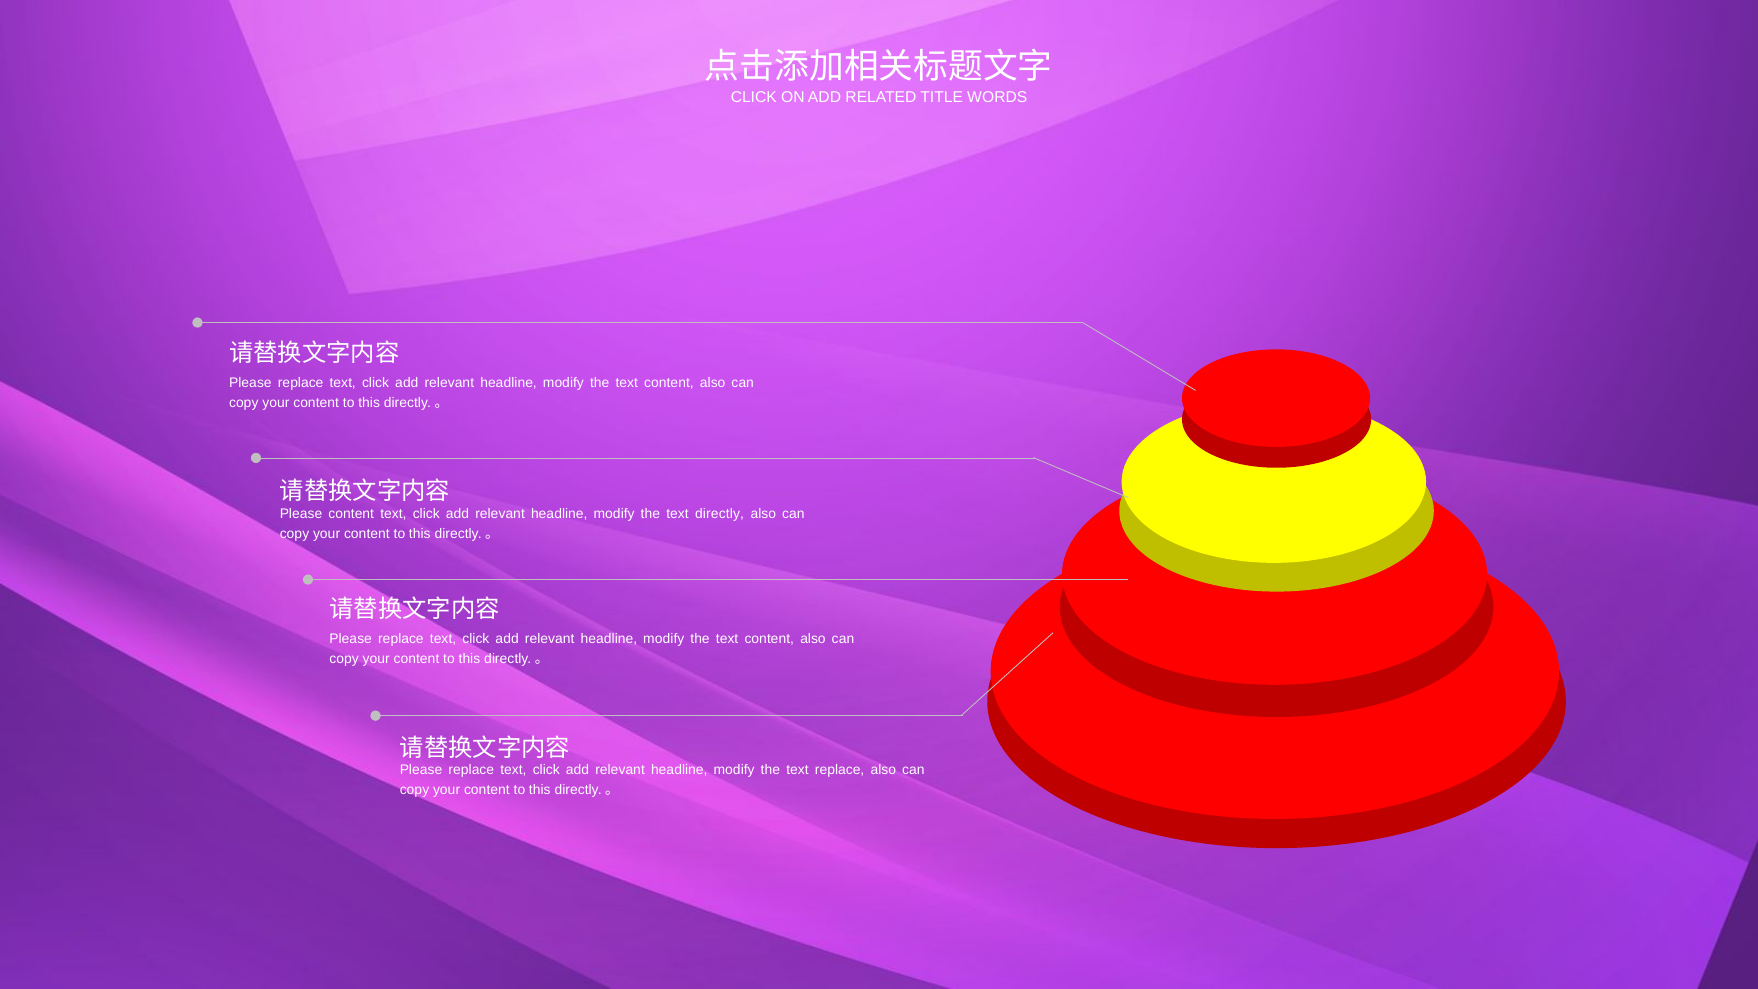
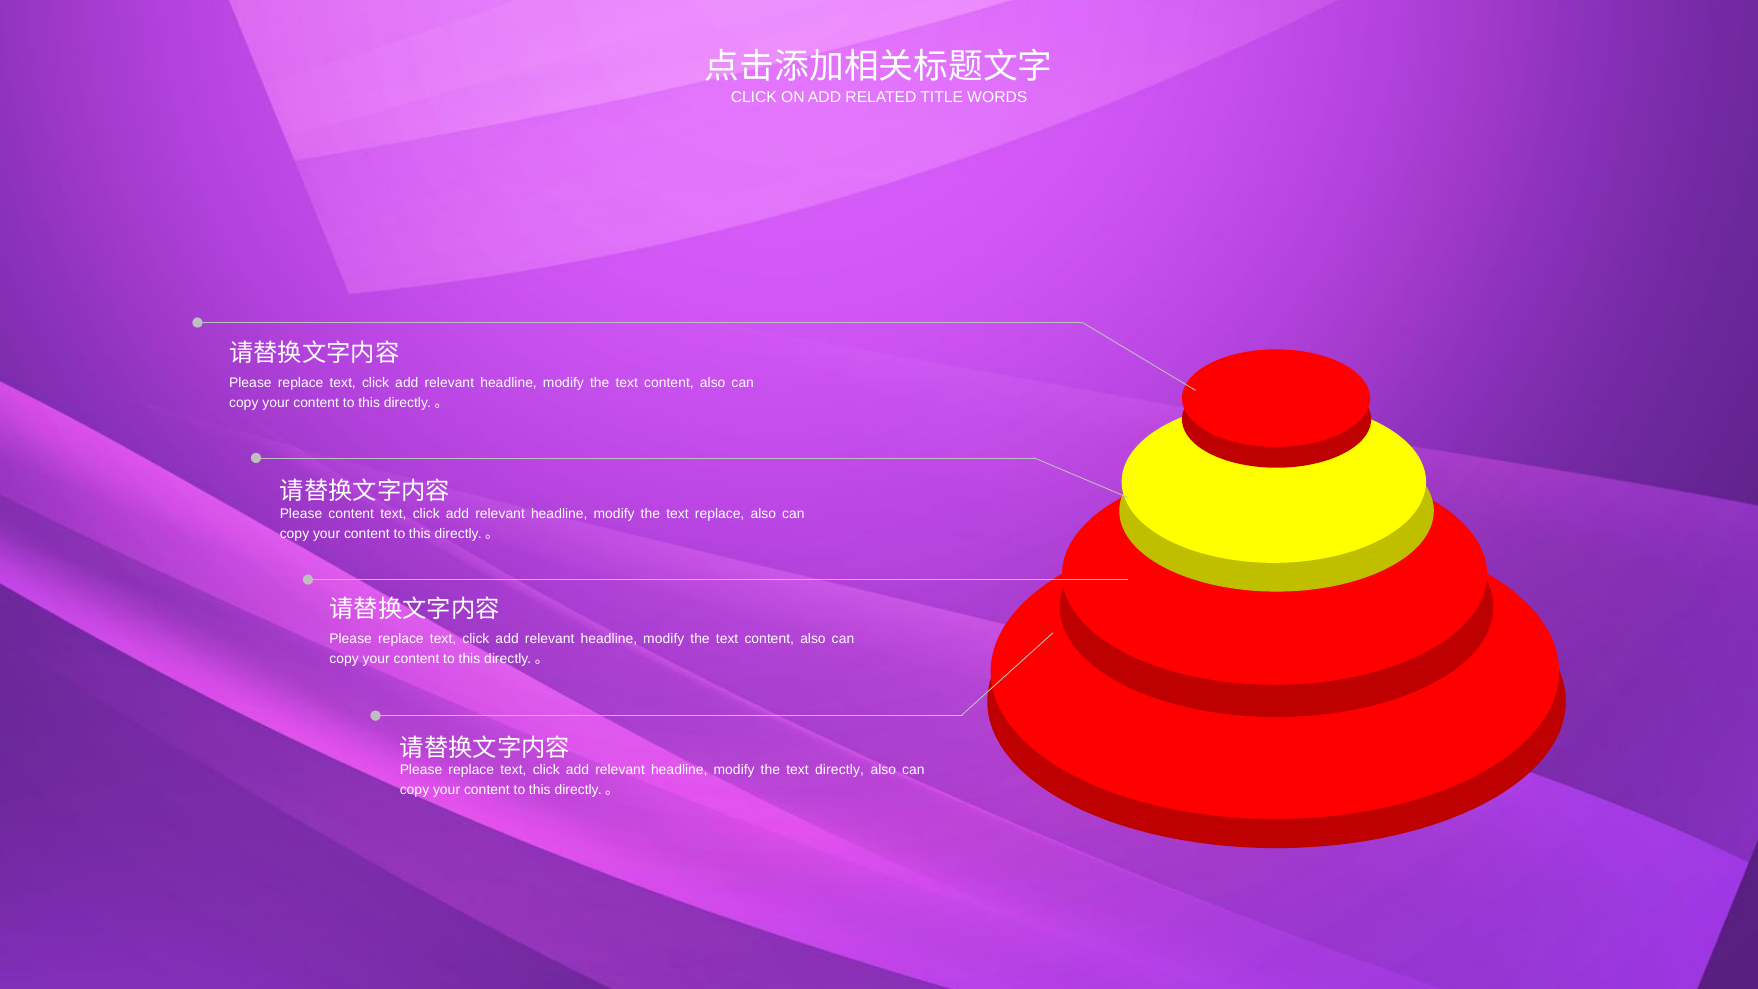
text directly: directly -> replace (720, 514)
text replace: replace -> directly (840, 770)
